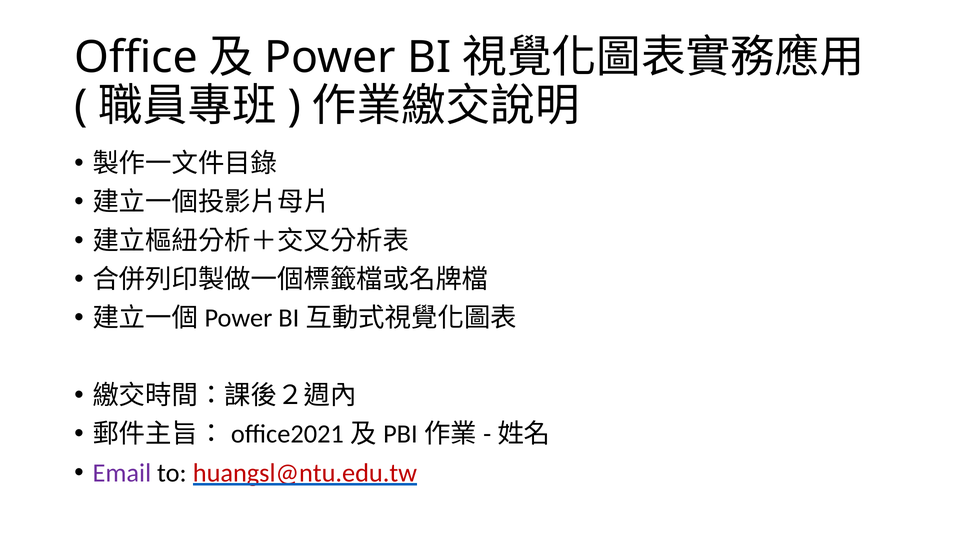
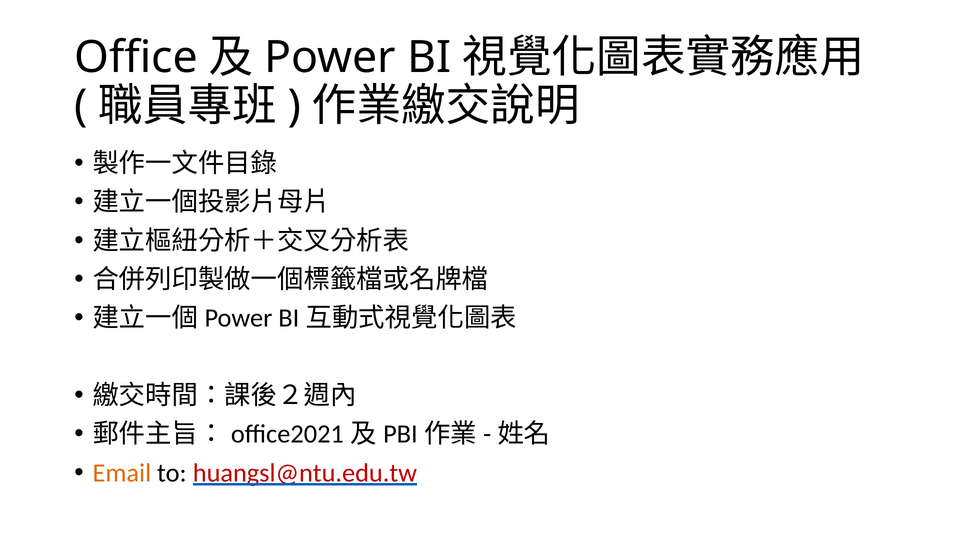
Email colour: purple -> orange (122, 473)
